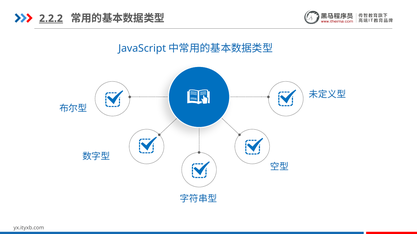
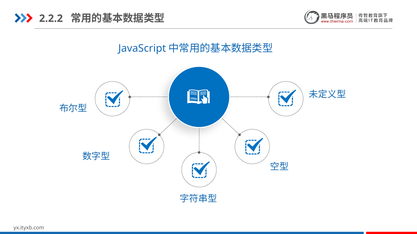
2.2.2 underline: present -> none (51, 19)
